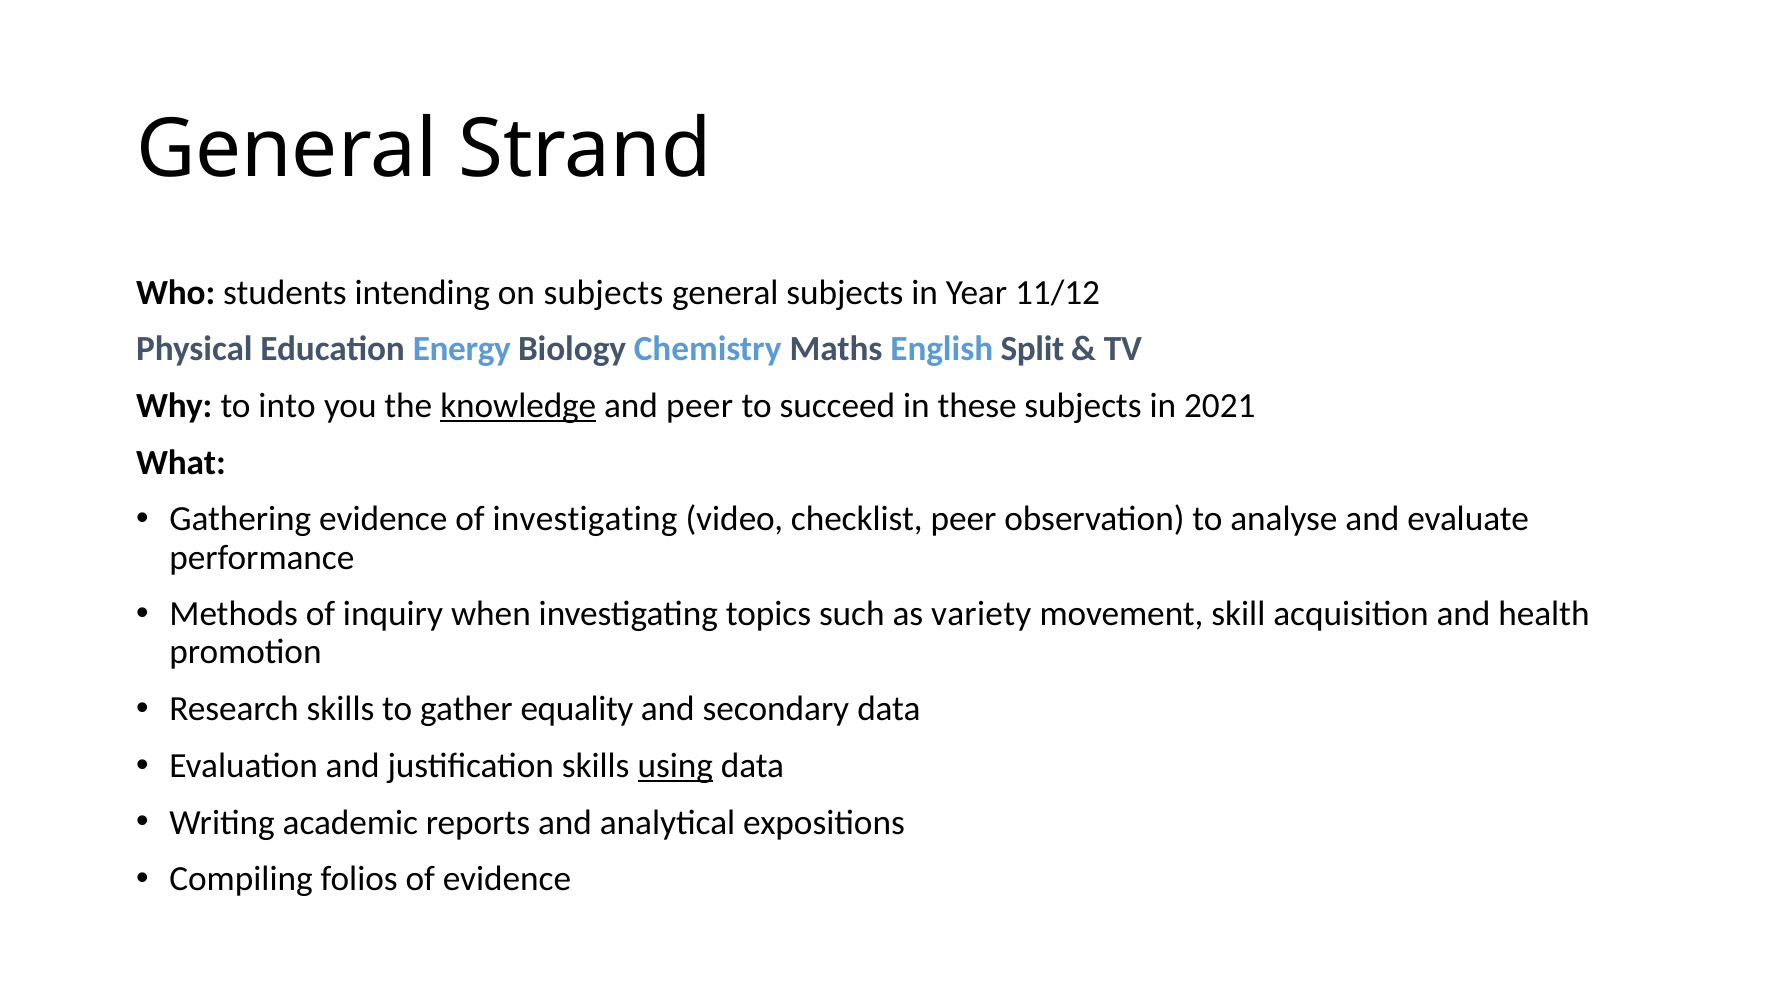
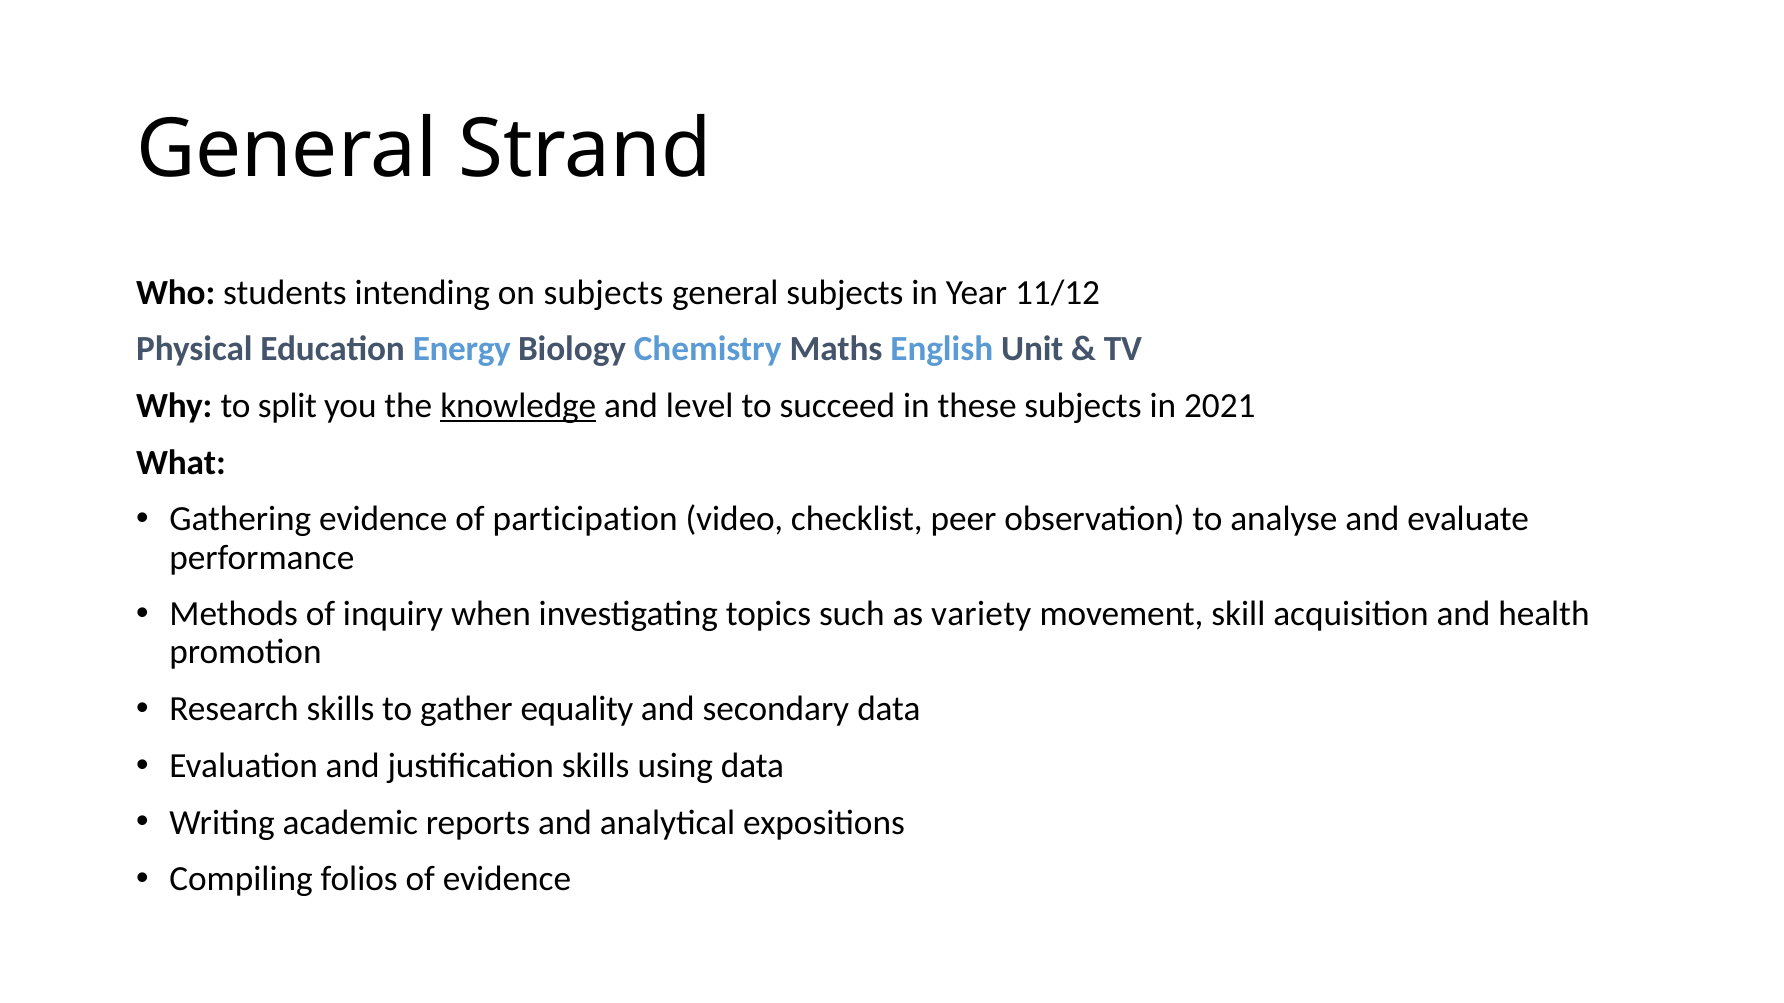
Split: Split -> Unit (1032, 349)
into: into -> split (287, 406)
and peer: peer -> level (700, 406)
of investigating: investigating -> participation (585, 520)
using underline: present -> none (675, 766)
